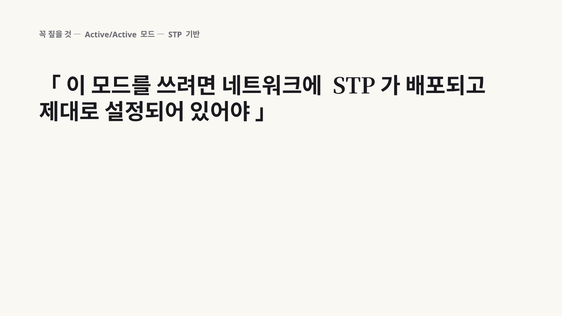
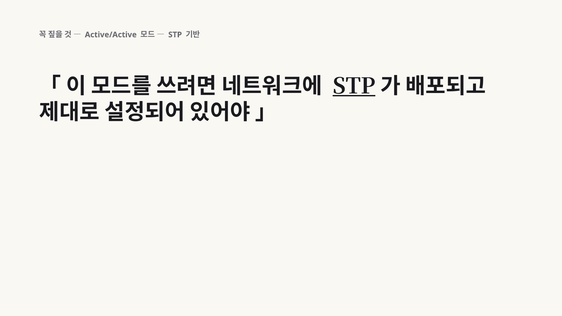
STP underline: none -> present (354, 86)
